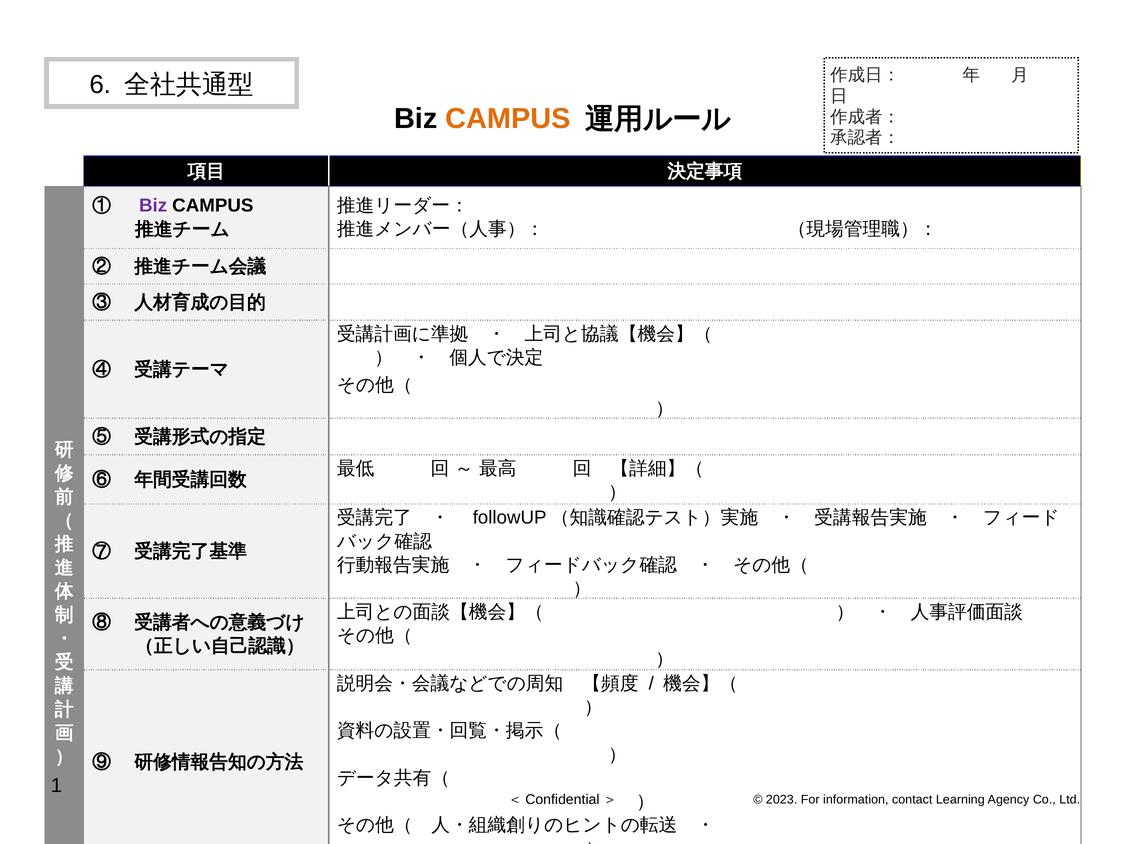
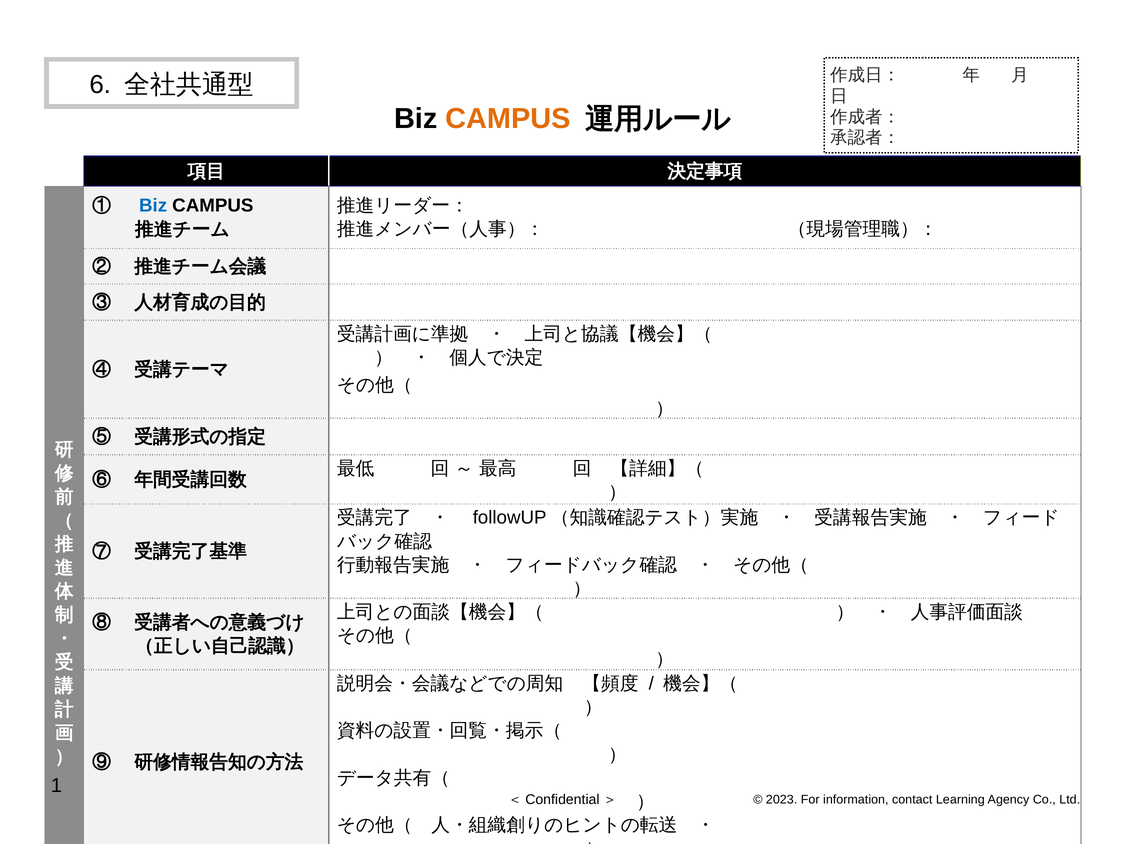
Biz colour: purple -> blue (153, 205)
